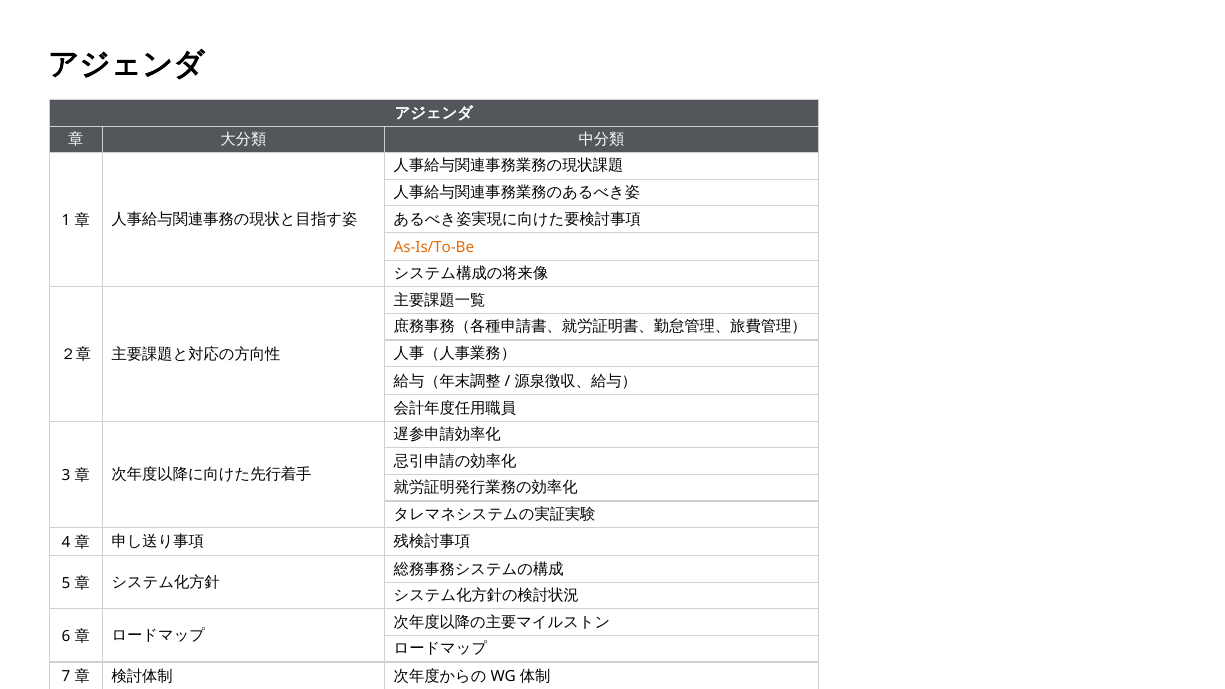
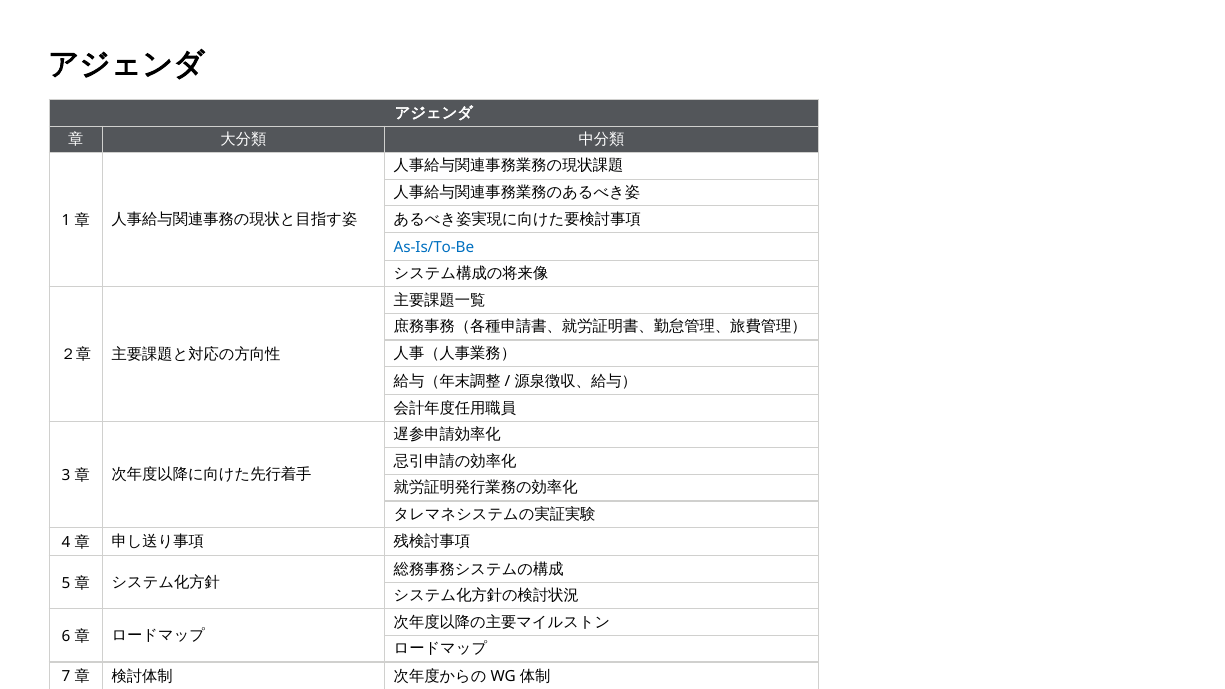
As-Is/To-Be colour: orange -> blue (434, 247)
